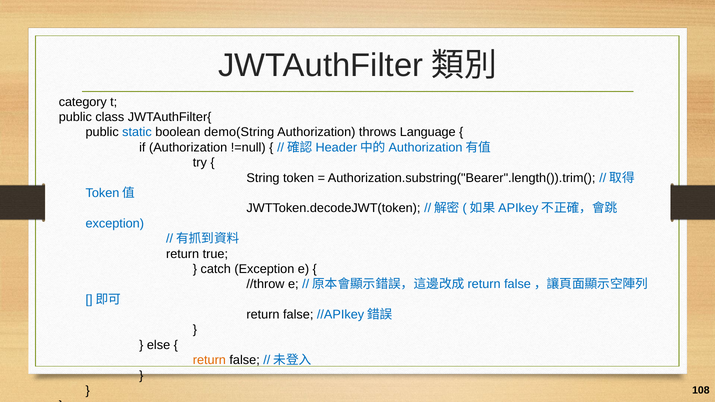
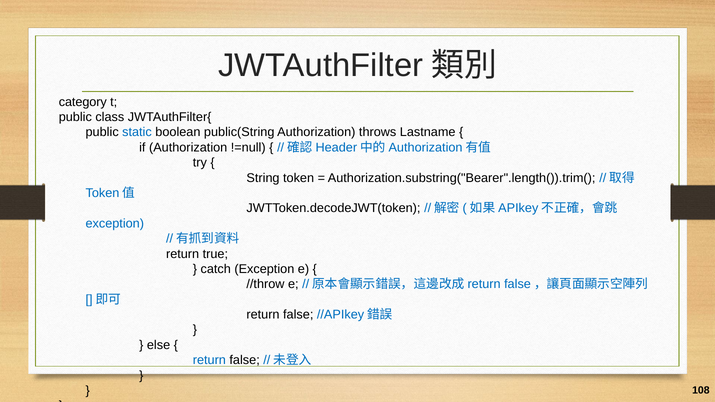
demo(String: demo(String -> public(String (239, 132)
Language: Language -> Lastname (428, 132)
return colour: orange -> blue (209, 360)
